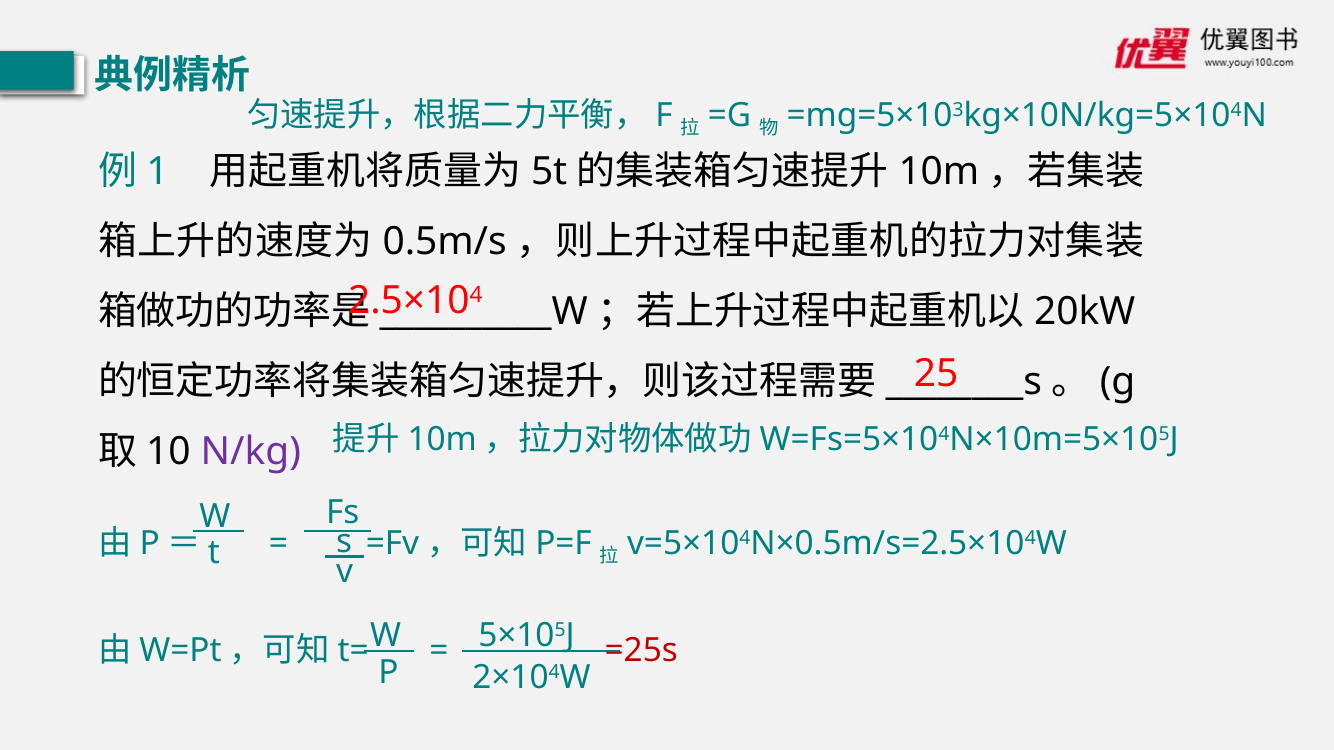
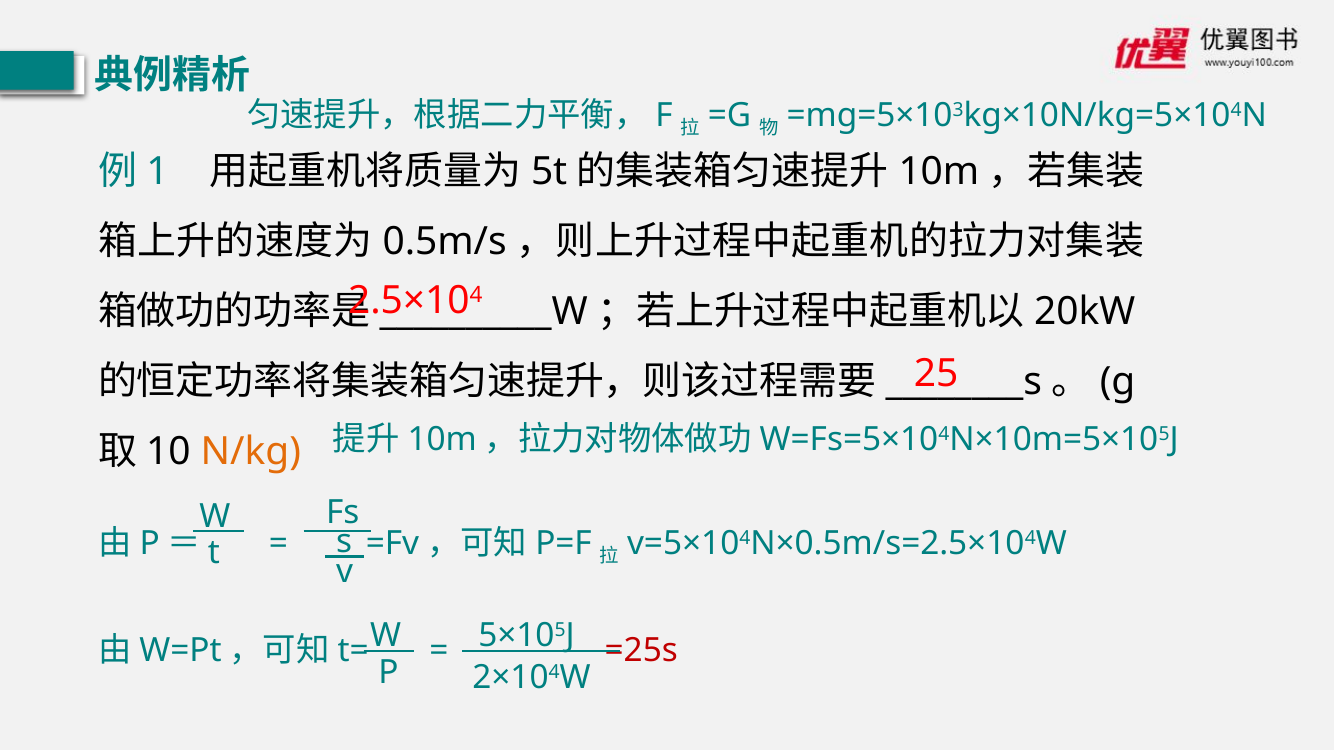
N/kg colour: purple -> orange (251, 452)
